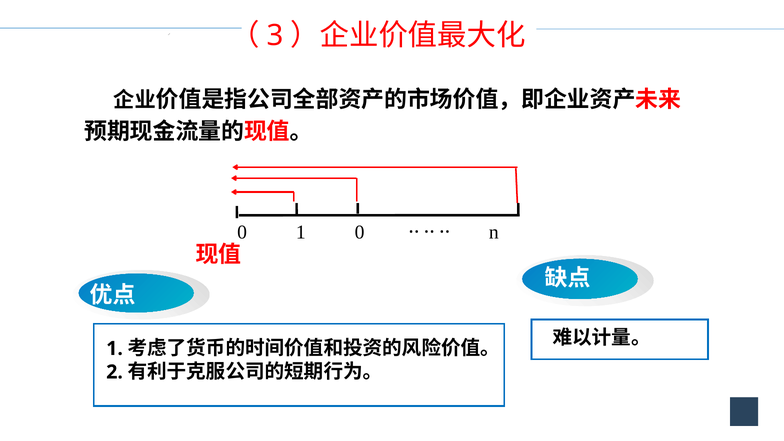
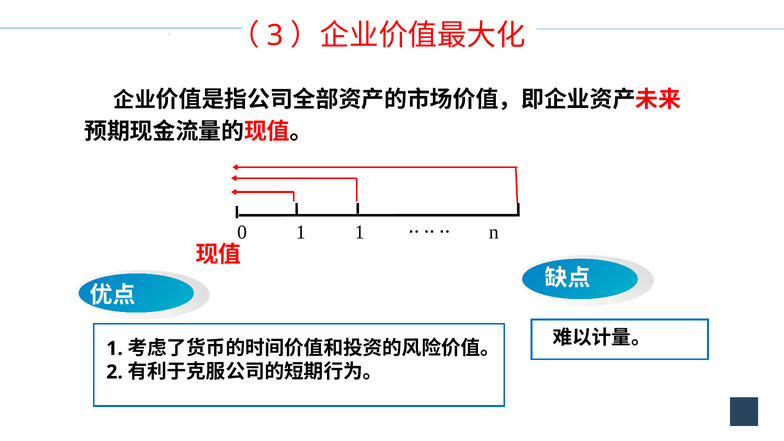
1 0: 0 -> 1 (360, 232)
